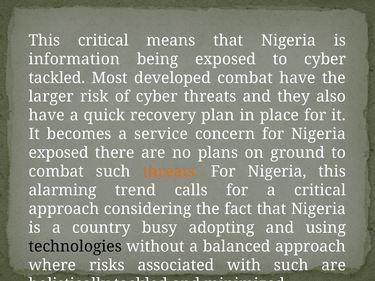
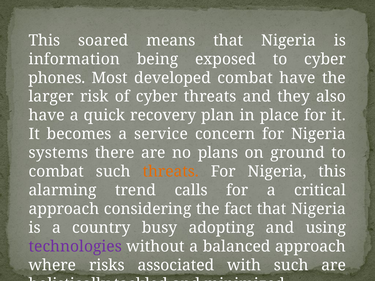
This critical: critical -> soared (103, 40)
tackled: tackled -> phones (57, 78)
exposed: exposed -> systems (58, 153)
technologies colour: black -> purple (75, 247)
